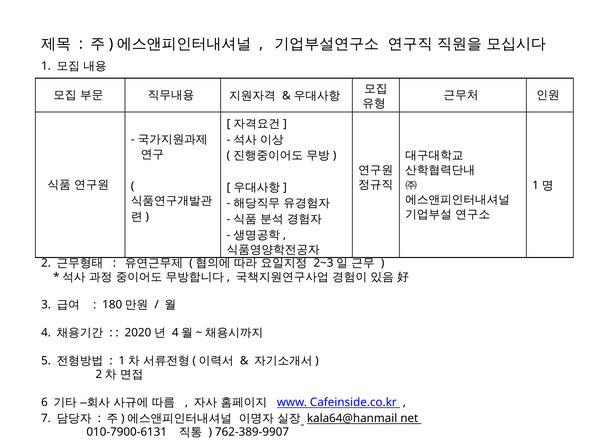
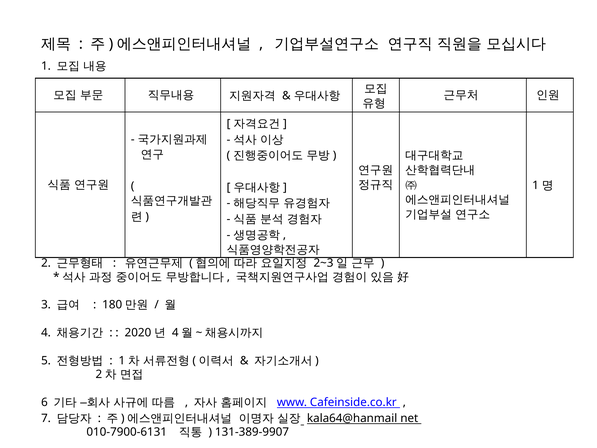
762-389-9907: 762-389-9907 -> 131-389-9907 (252, 432)
